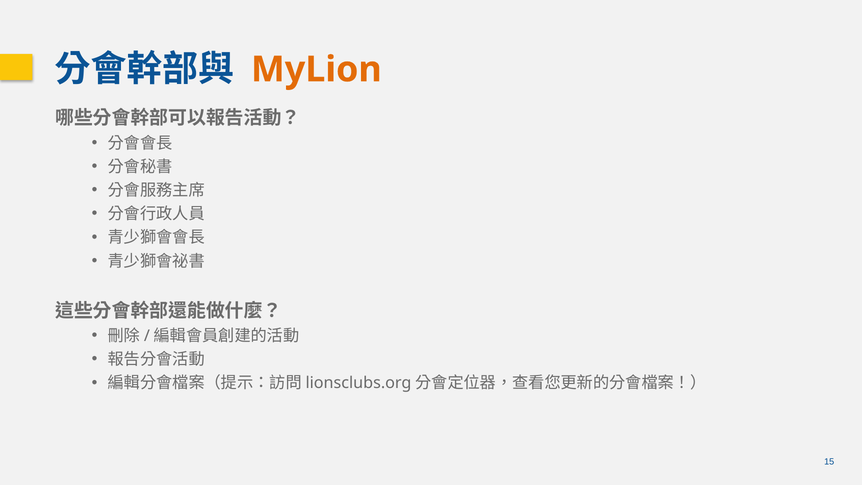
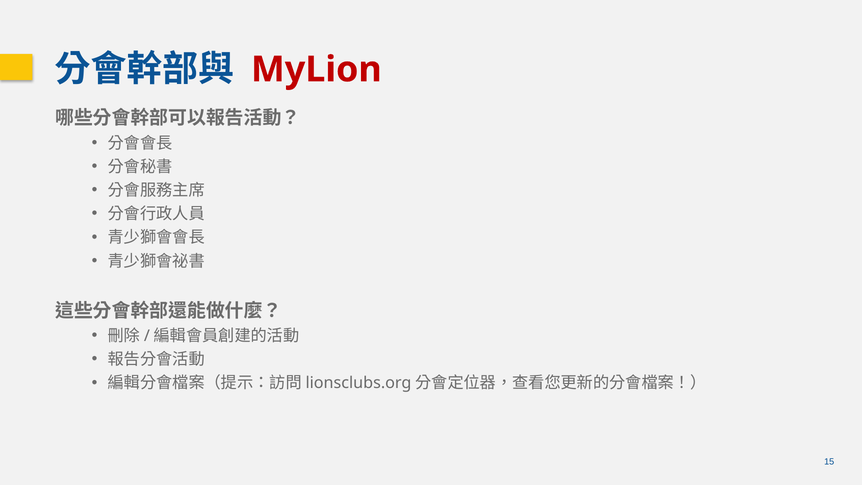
MyLion colour: orange -> red (316, 69)
